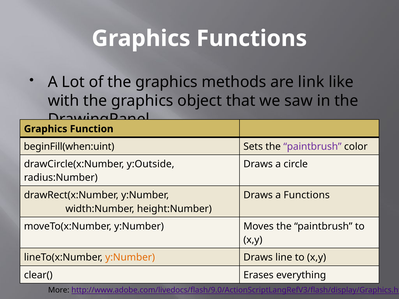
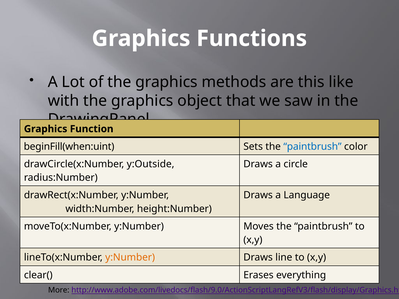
link: link -> this (311, 82)
paintbrush colour: purple -> blue (312, 147)
a Functions: Functions -> Language (307, 195)
